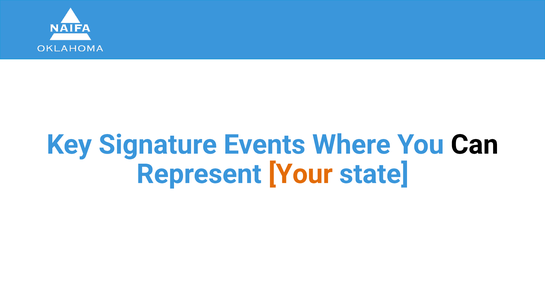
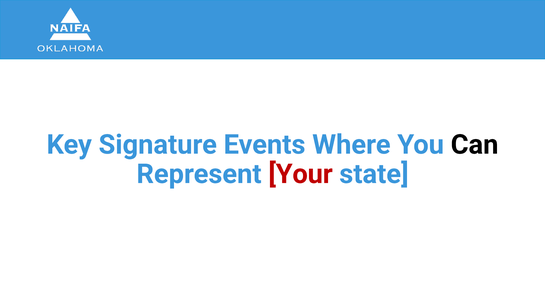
Your colour: orange -> red (301, 174)
